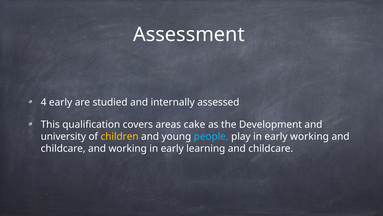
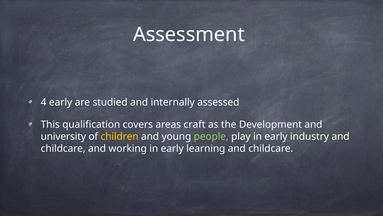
cake: cake -> craft (195, 124)
people colour: light blue -> light green (211, 136)
early working: working -> industry (310, 136)
